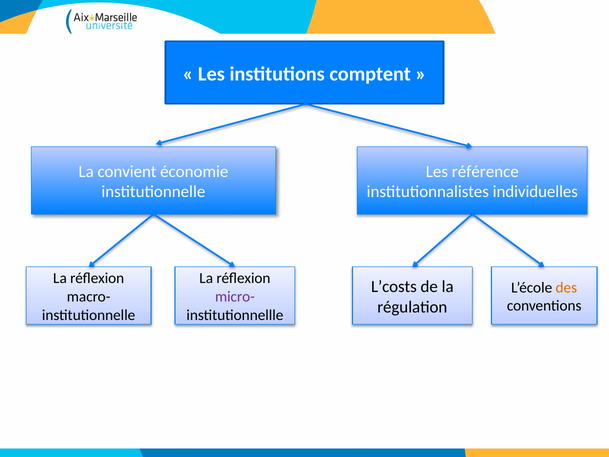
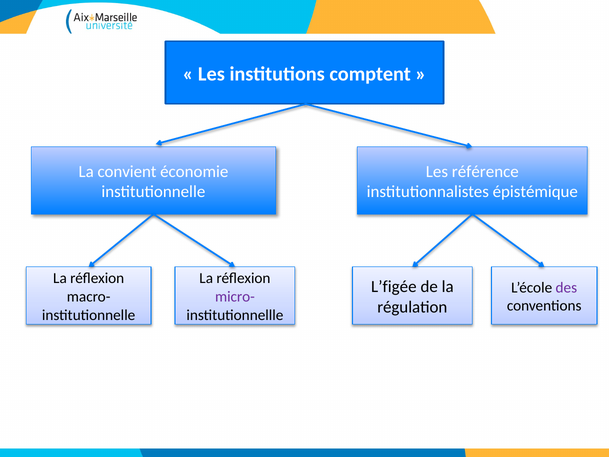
individuelles: individuelles -> épistémique (535, 192)
L’costs: L’costs -> L’figée (394, 287)
des colour: orange -> purple (566, 287)
